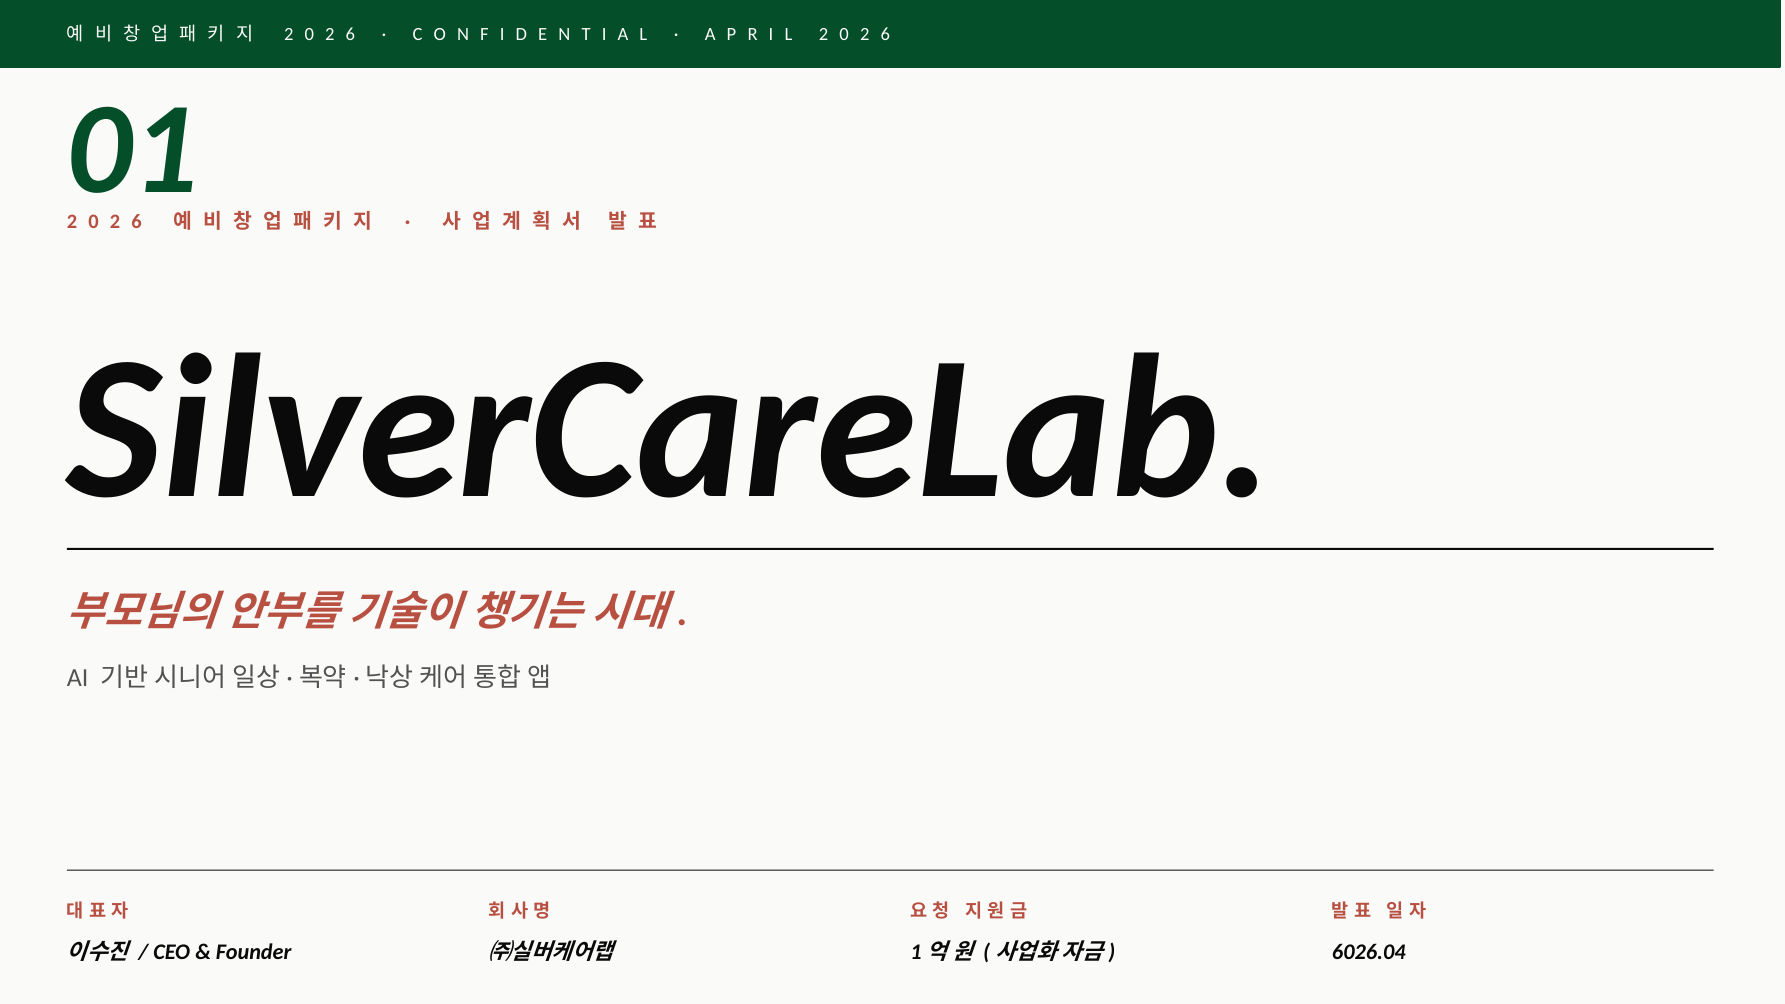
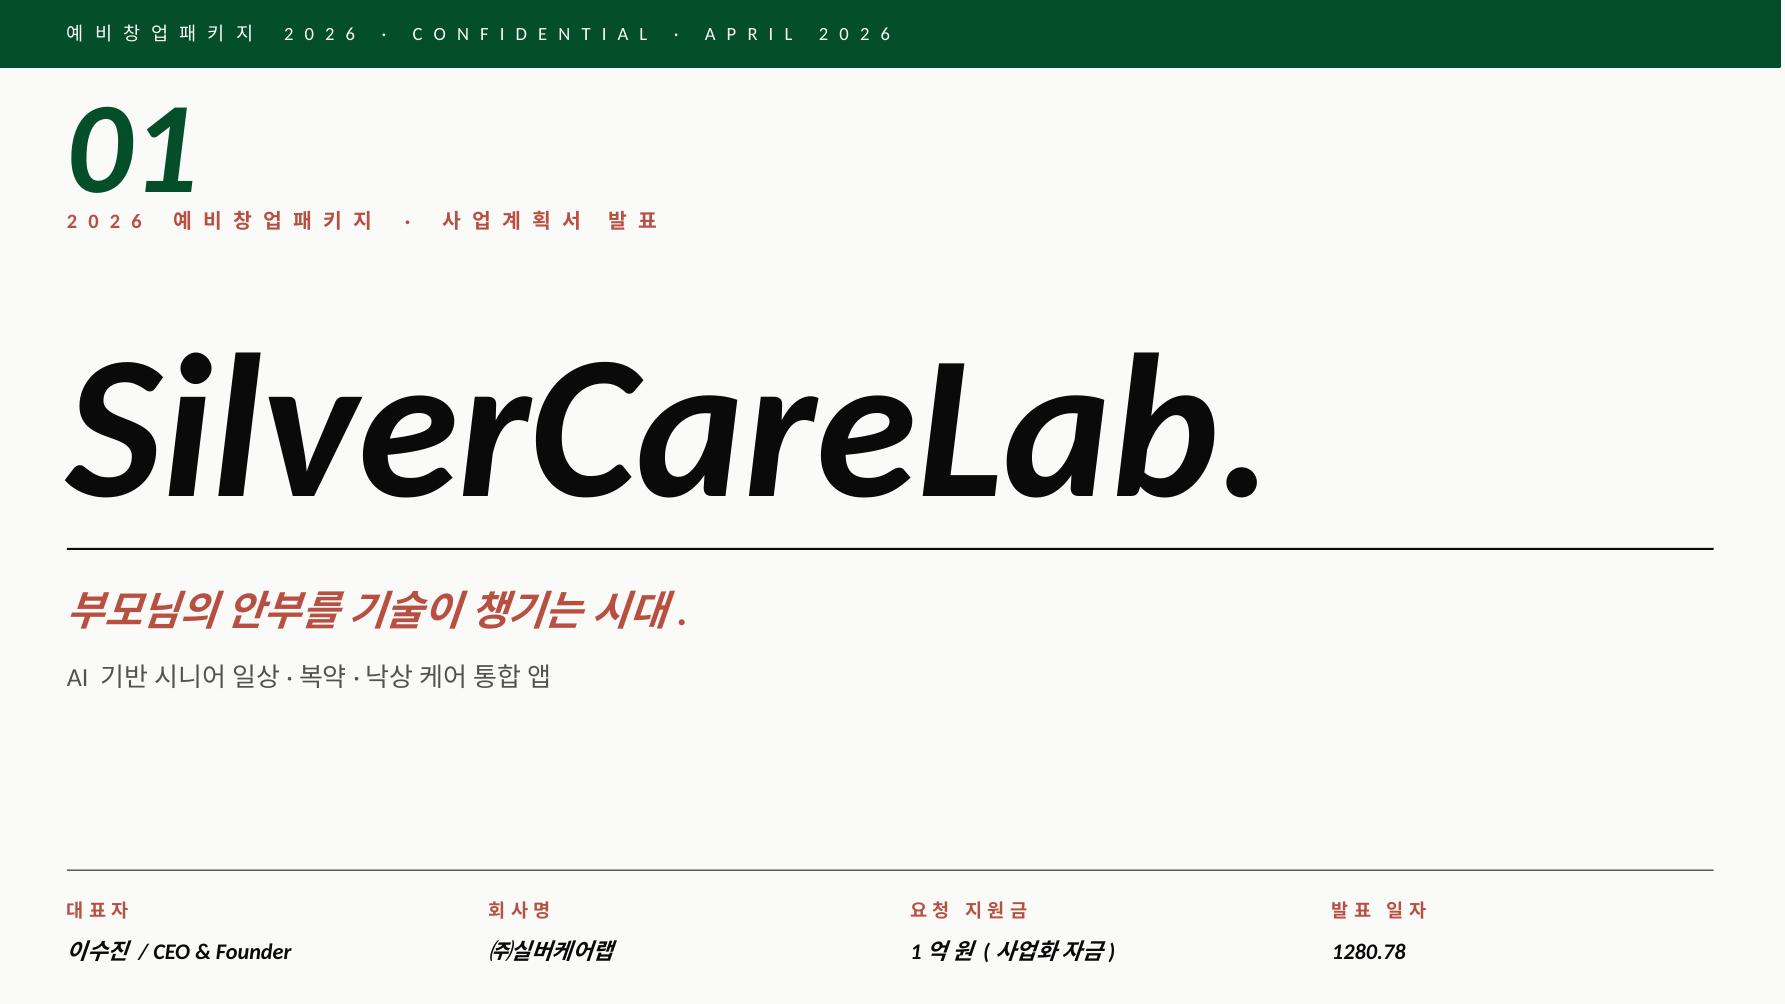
6026.04: 6026.04 -> 1280.78 (1369, 952)
